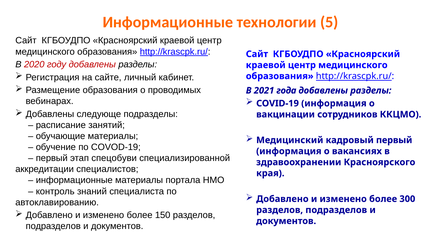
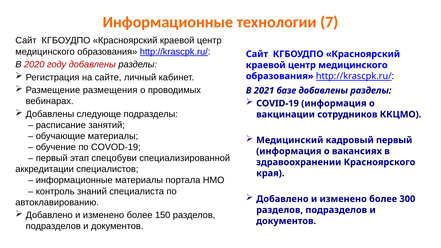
5: 5 -> 7 (329, 22)
Размещение образования: образования -> размещения (110, 90)
года: года -> базе (286, 91)
